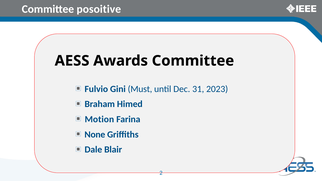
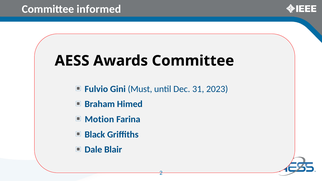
posoitive: posoitive -> informed (99, 9)
None: None -> Black (95, 135)
